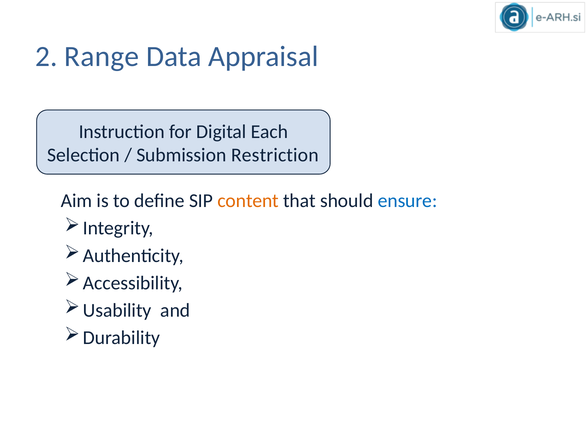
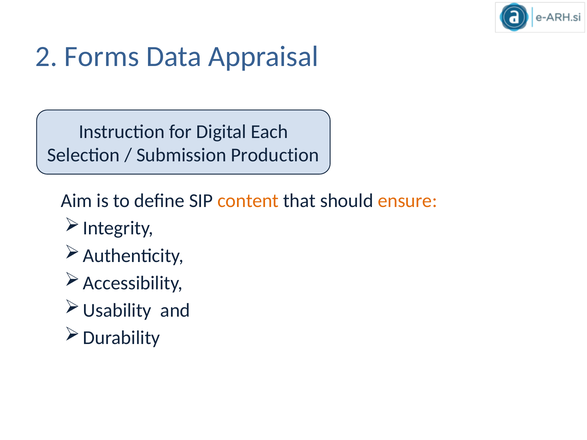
Range: Range -> Forms (102, 56)
Restriction: Restriction -> Production (275, 155)
ensure colour: blue -> orange (407, 201)
